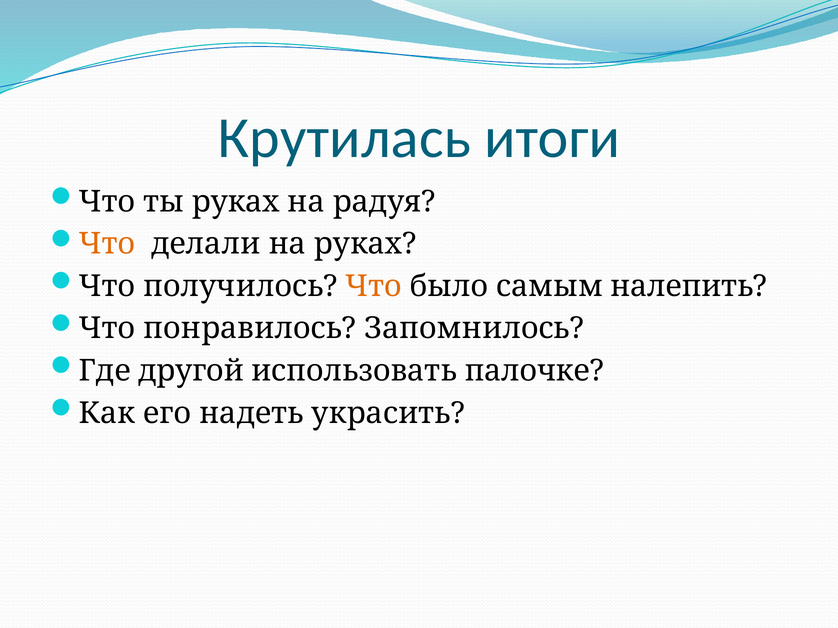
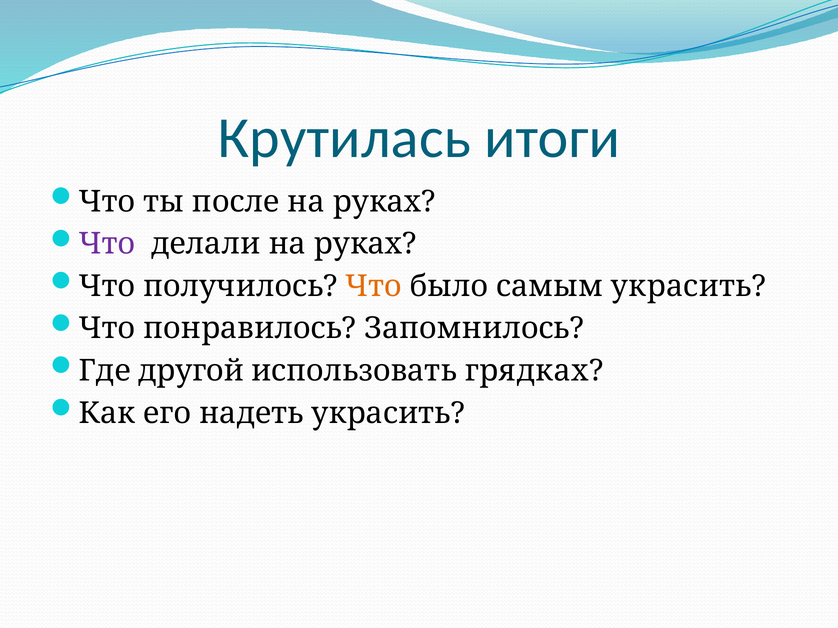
ты руках: руках -> после (236, 202)
радуя: радуя -> руках (384, 202)
Что colour: orange -> purple (107, 244)
самым налепить: налепить -> украсить (689, 286)
палочке: палочке -> грядках (534, 371)
